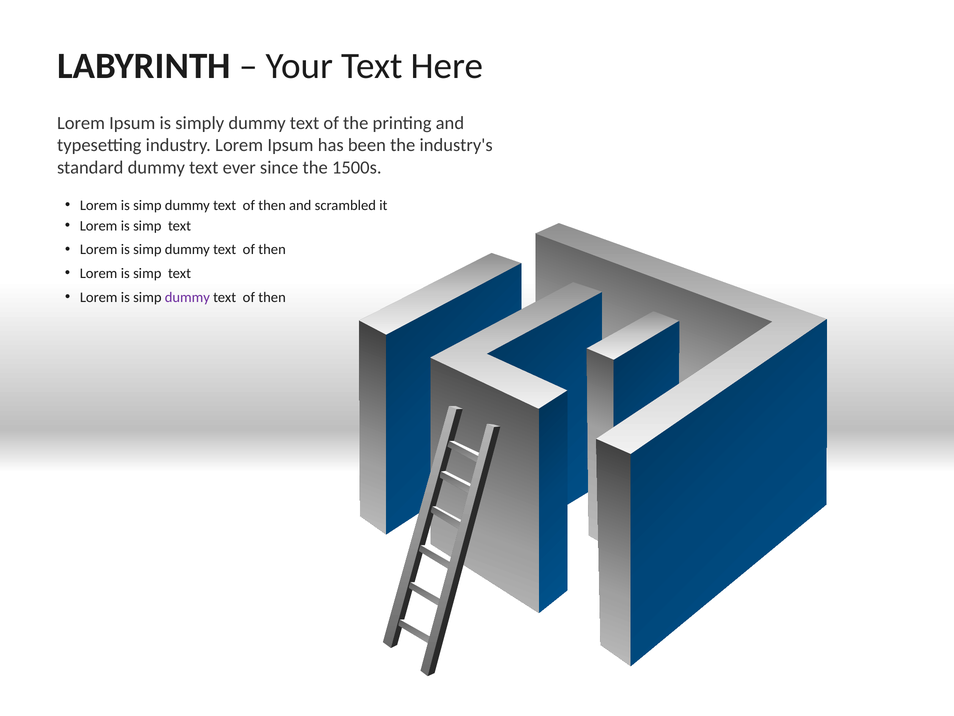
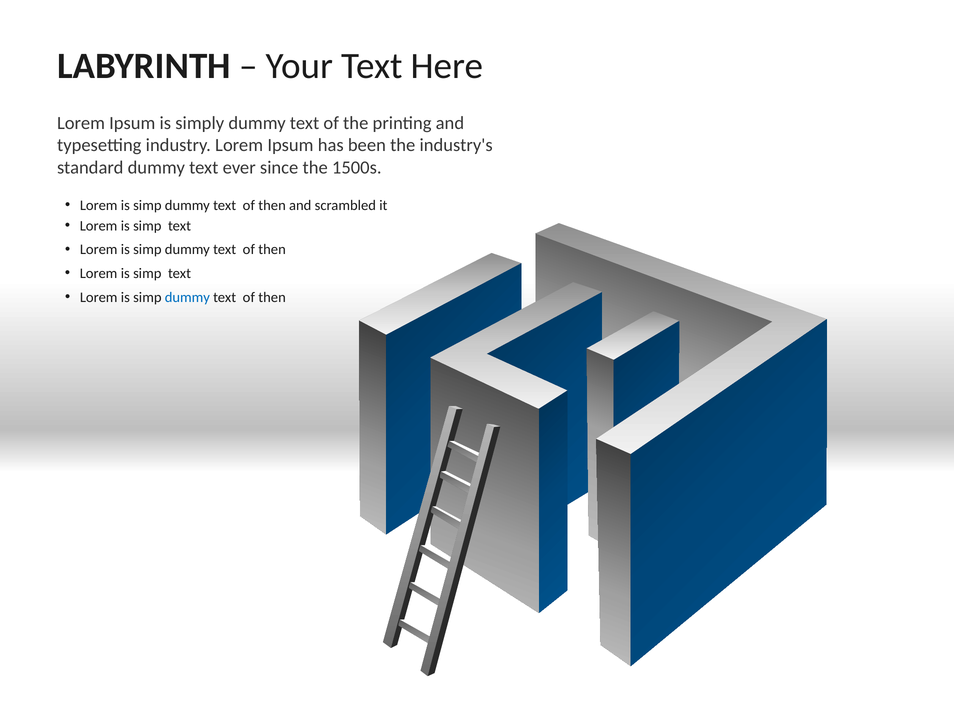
dummy colour: purple -> blue (187, 297)
